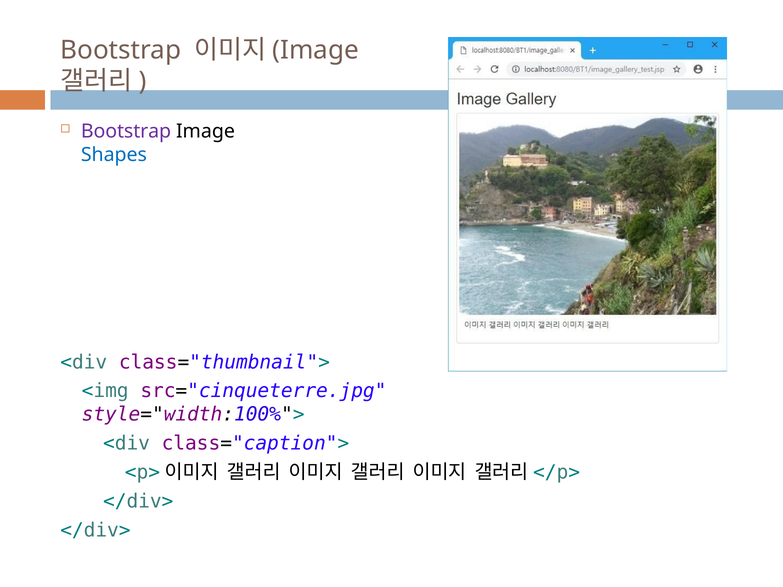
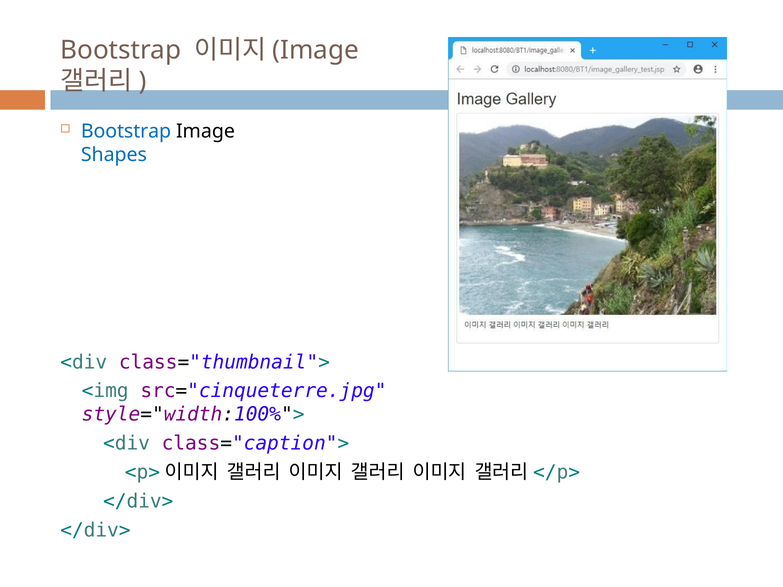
Bootstrap colour: purple -> blue (126, 131)
